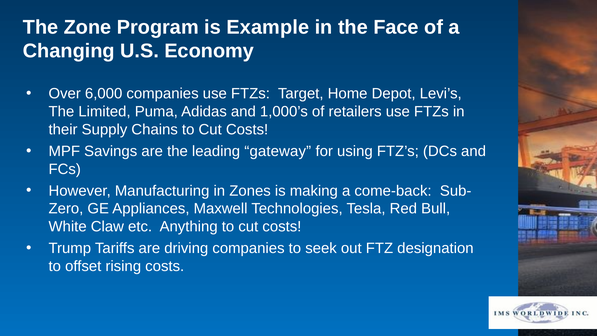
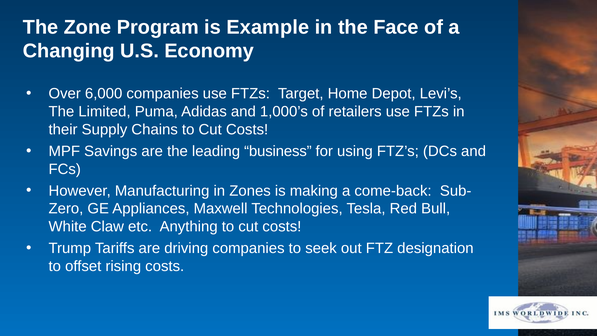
gateway: gateway -> business (278, 151)
